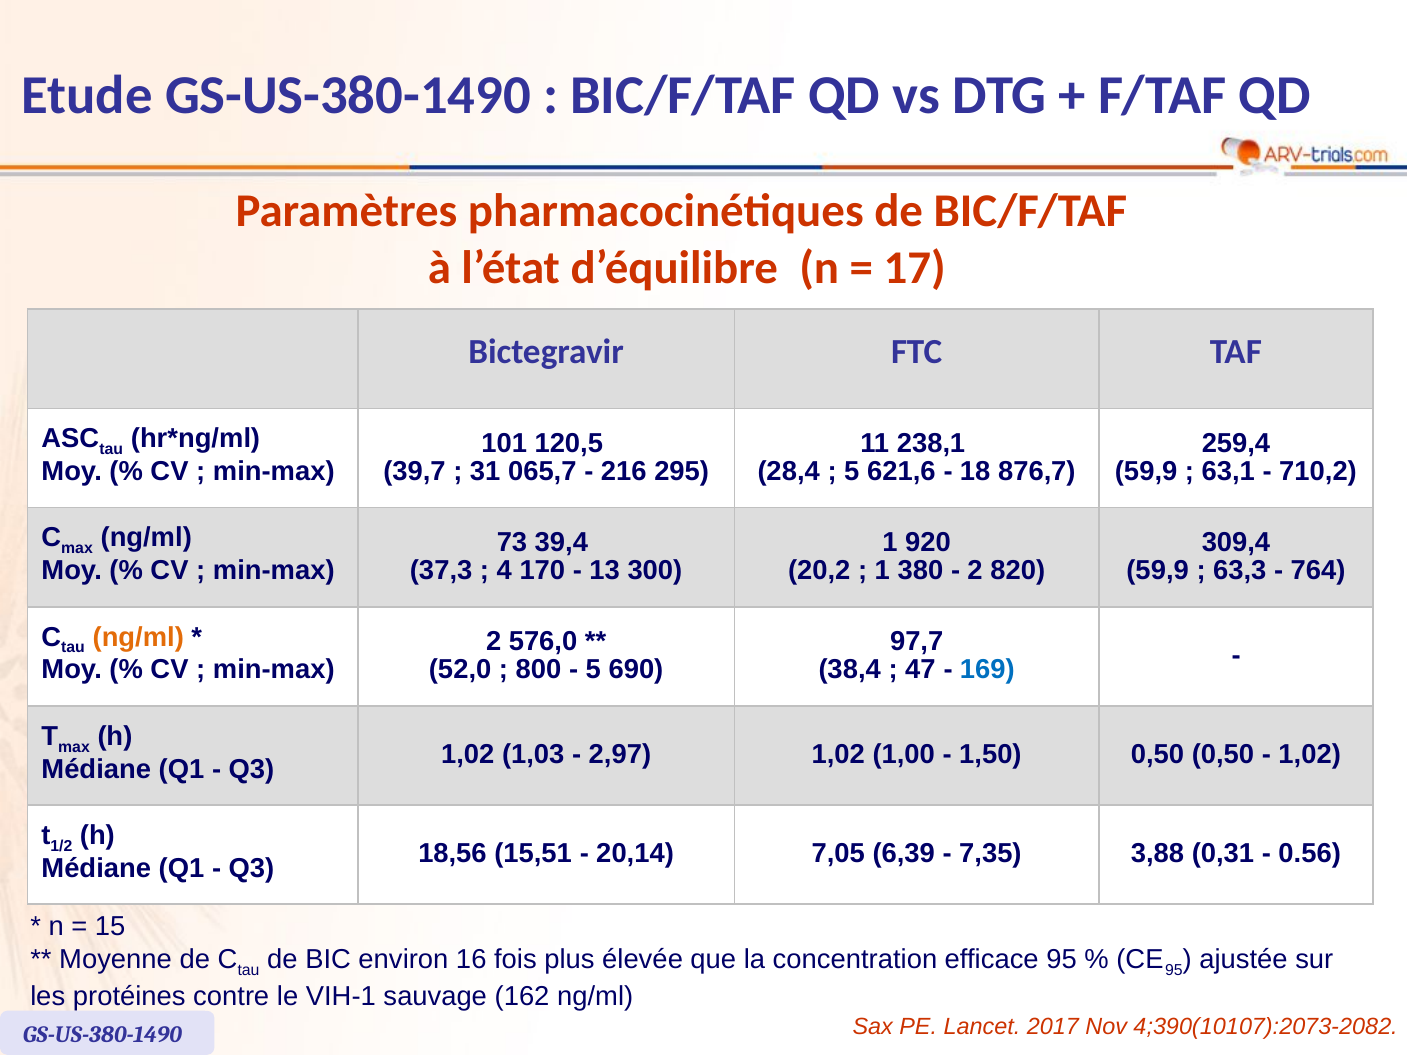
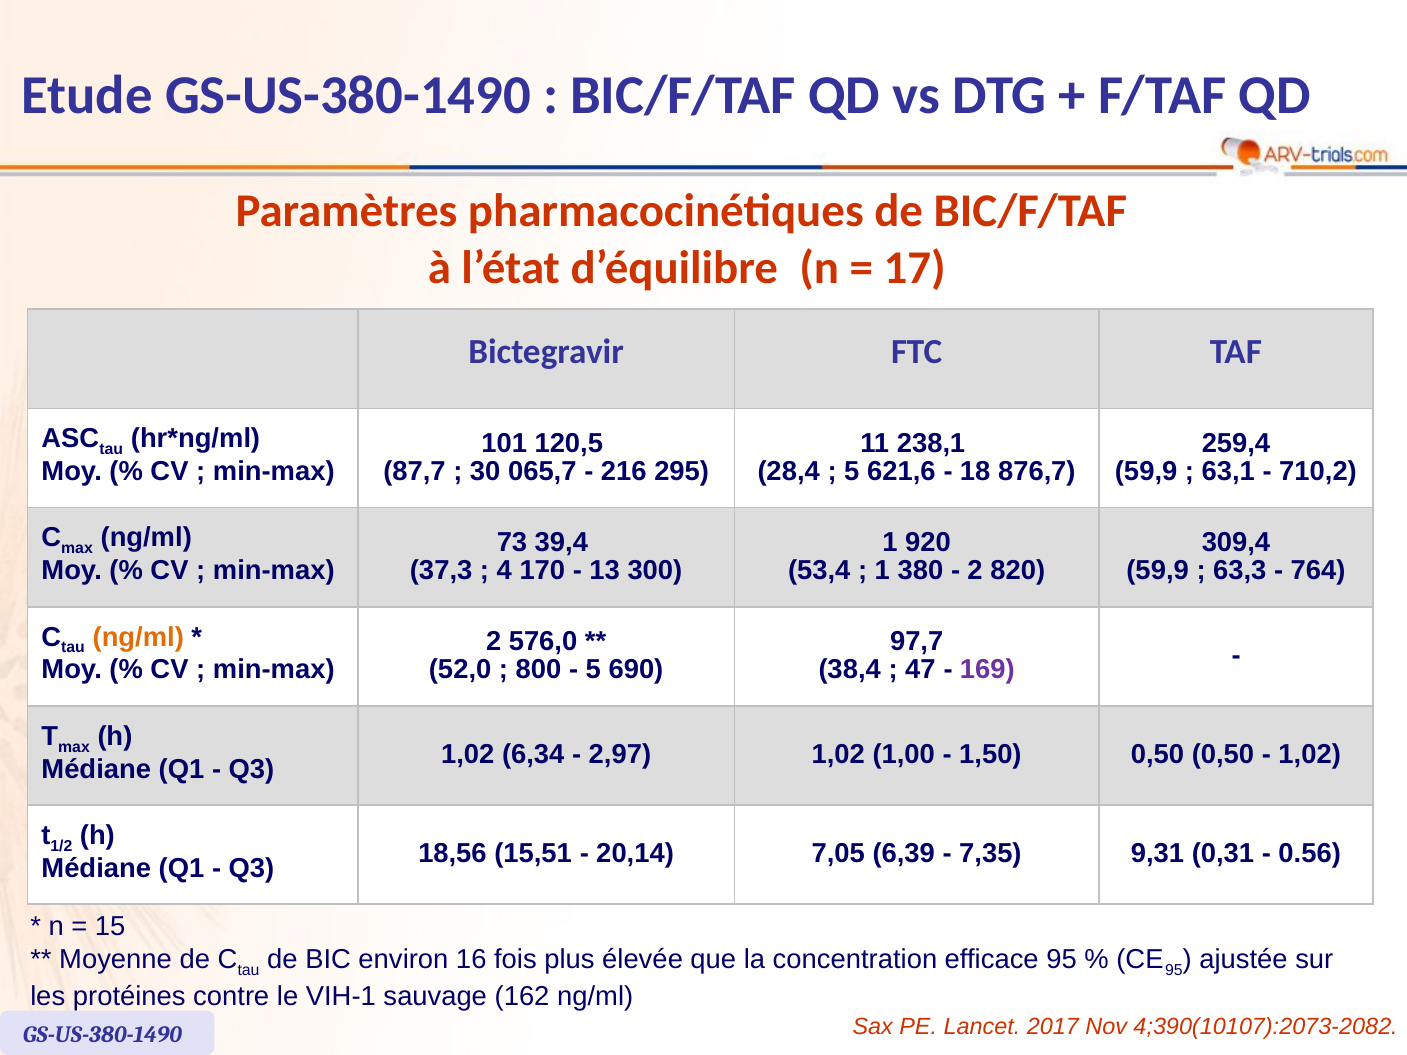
39,7: 39,7 -> 87,7 (414, 472)
31: 31 -> 30 (485, 472)
20,2: 20,2 -> 53,4 (819, 571)
169 colour: blue -> purple (987, 670)
1,03: 1,03 -> 6,34 (533, 755)
3,88: 3,88 -> 9,31 (1158, 854)
